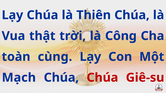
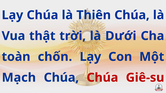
Công: Công -> Dưới (121, 36)
cùng: cùng -> chốn (55, 57)
